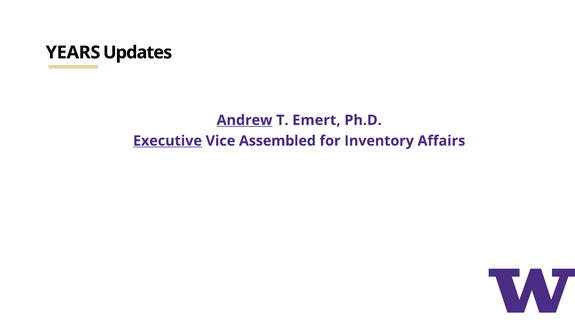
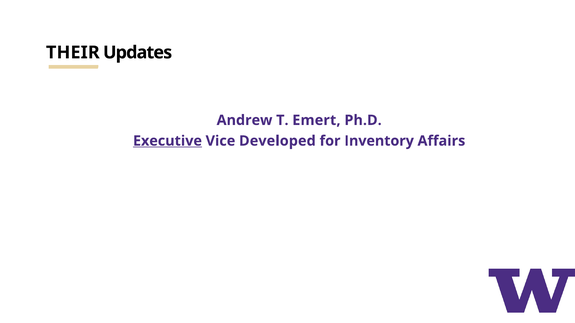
YEARS: YEARS -> THEIR (73, 53)
Andrew underline: present -> none (245, 120)
Assembled: Assembled -> Developed (277, 141)
